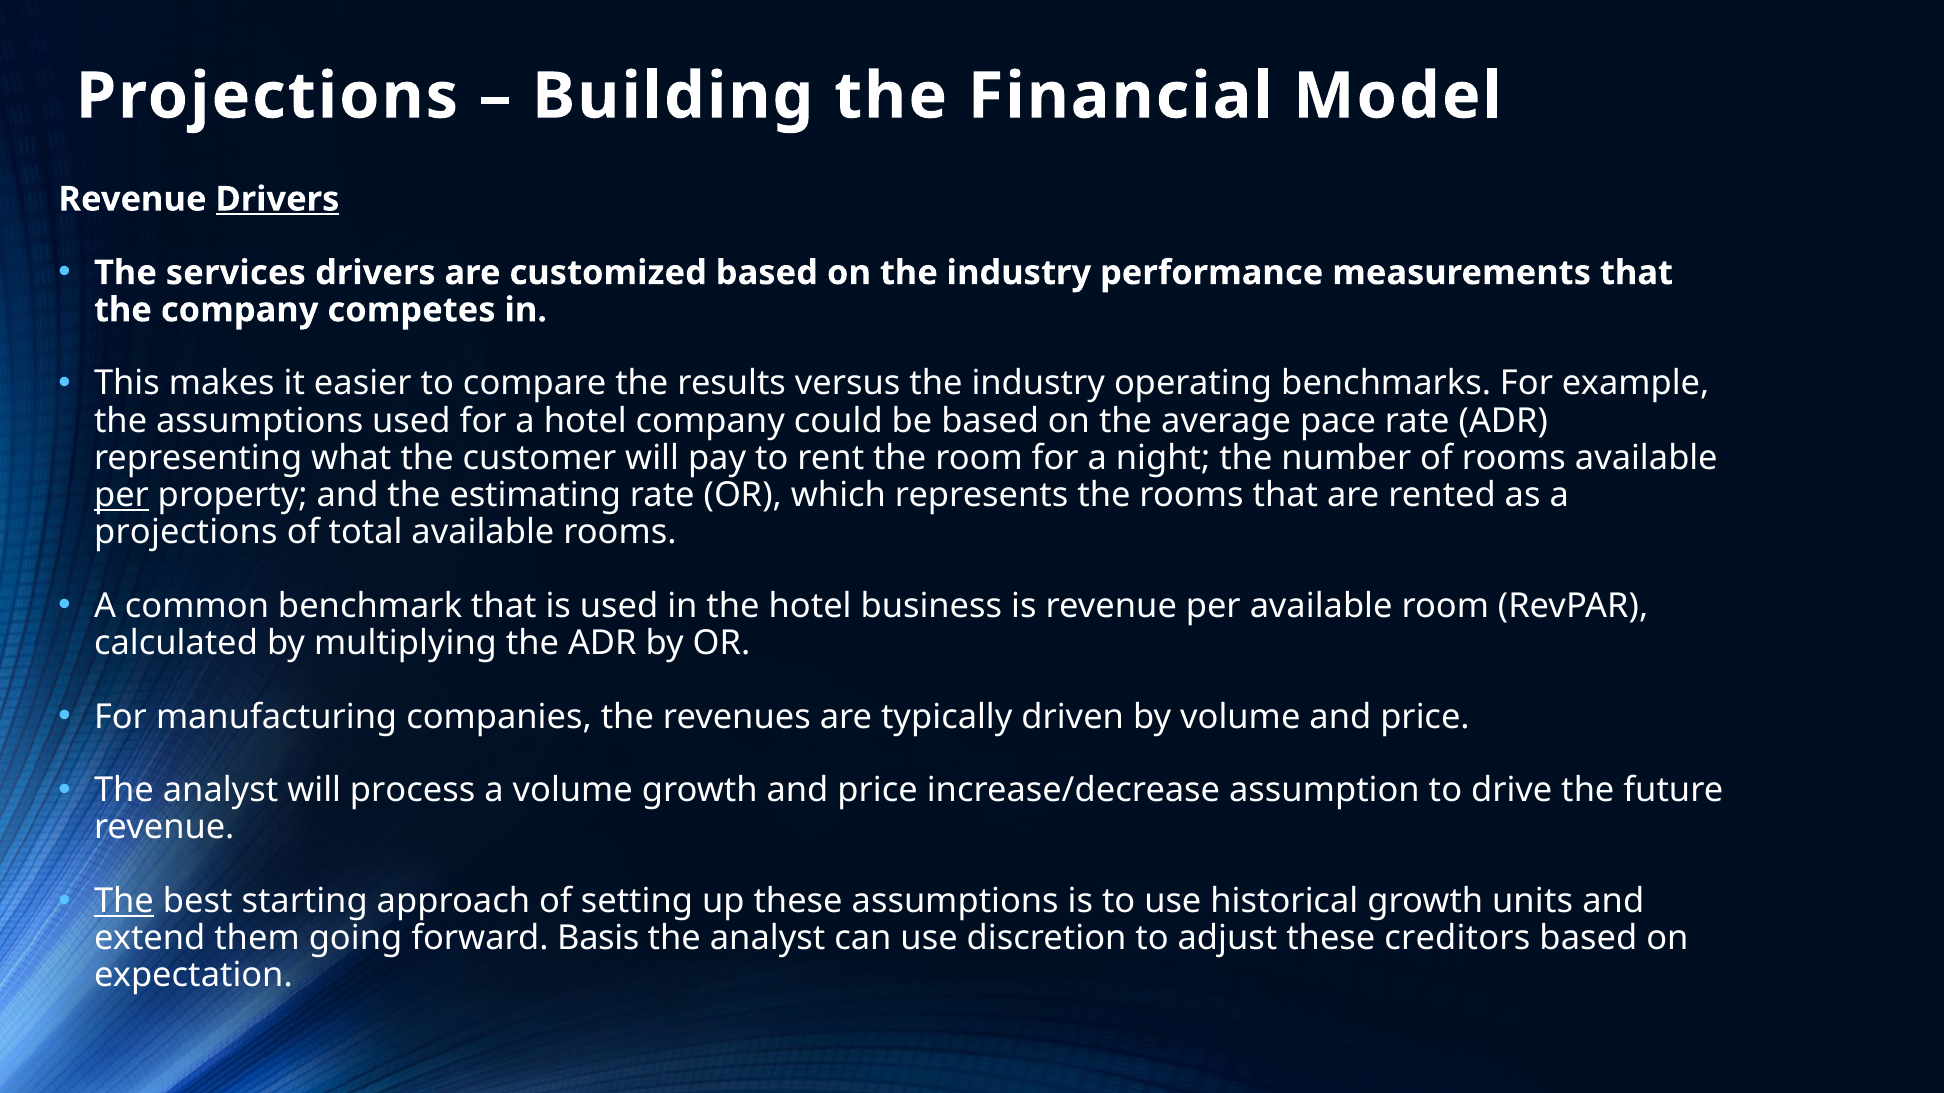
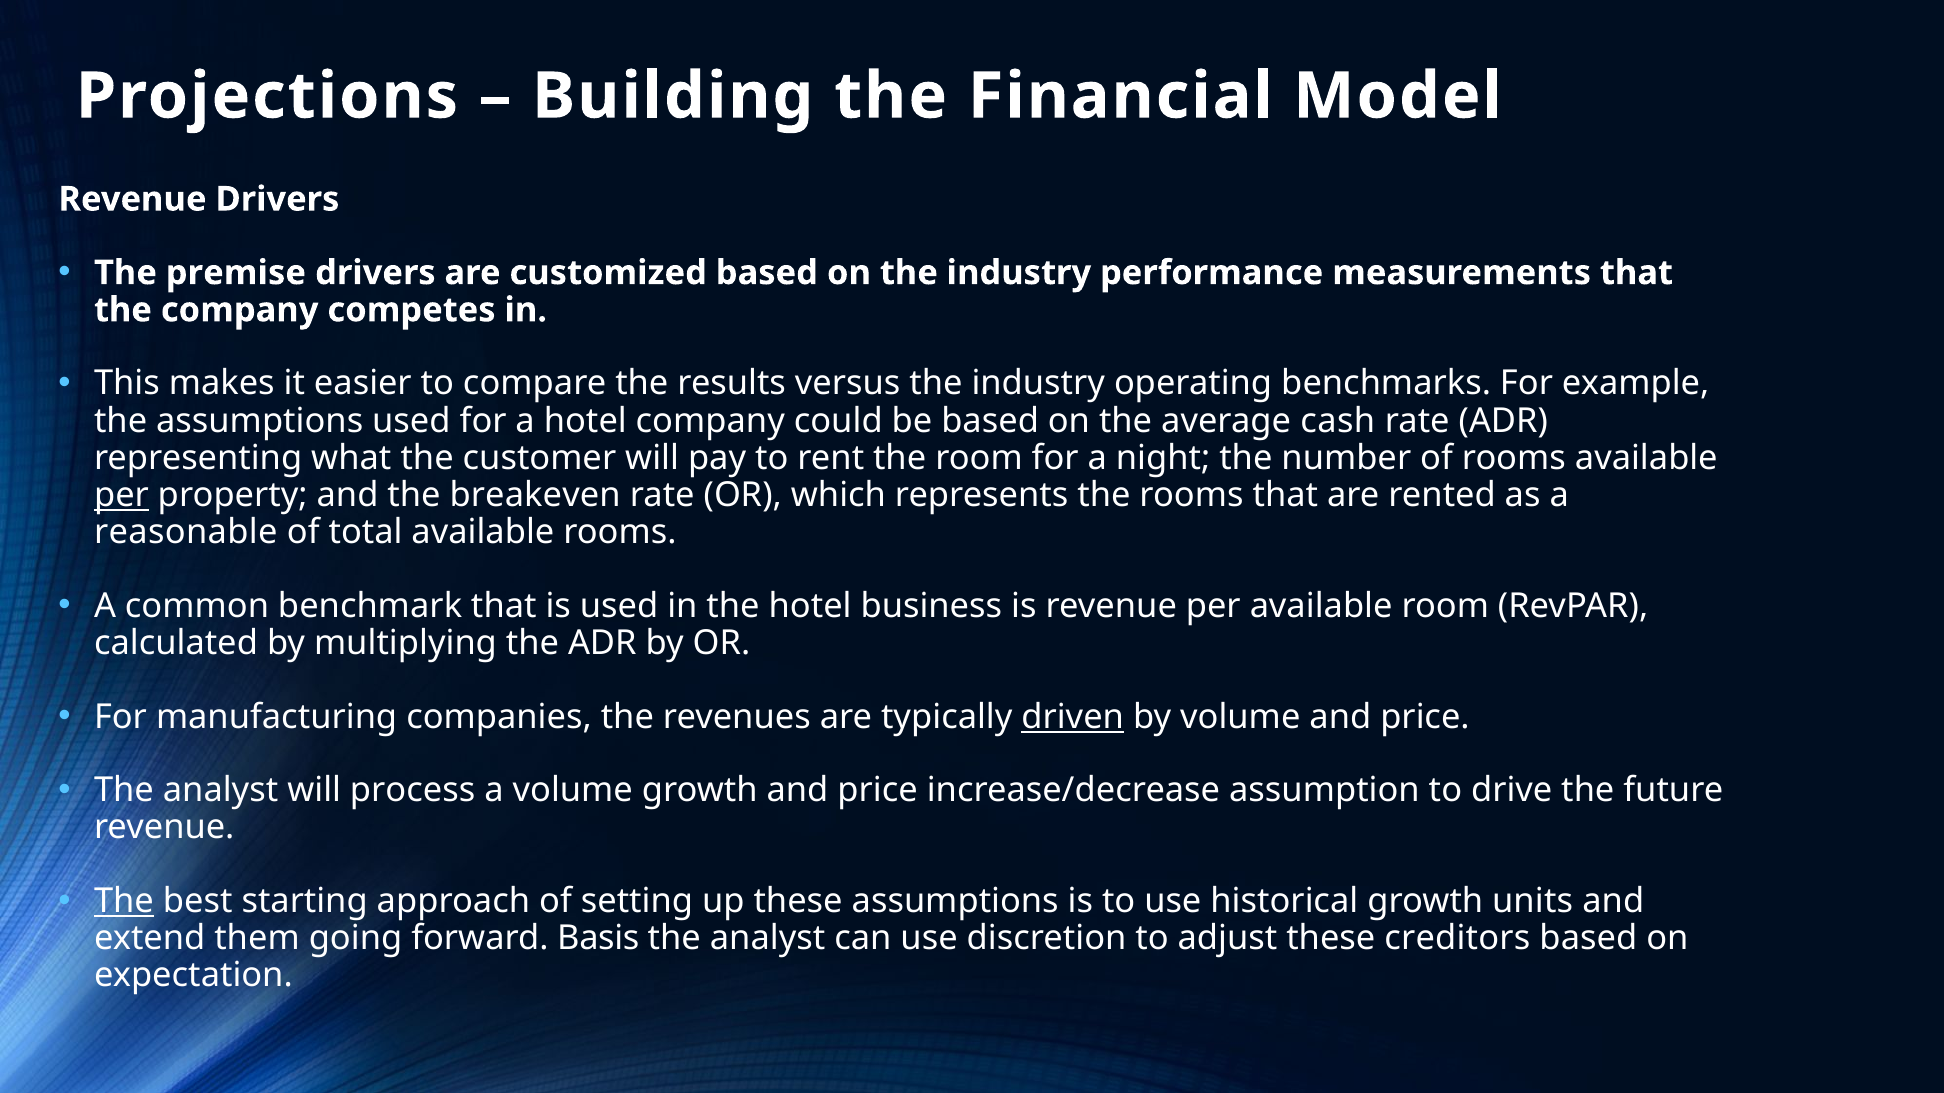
Drivers underline: present -> none (277, 199)
services: services -> premise (236, 273)
pace: pace -> cash (1338, 421)
estimating: estimating -> breakeven (535, 495)
projections: projections -> reasonable (186, 533)
driven underline: none -> present (1073, 717)
